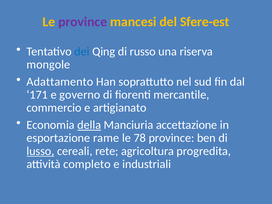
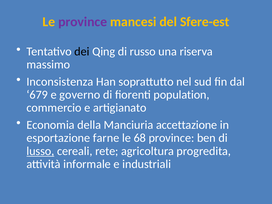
dei colour: blue -> black (82, 51)
mongole: mongole -> massimo (48, 65)
Adattamento: Adattamento -> Inconsistenza (60, 82)
171: 171 -> 679 (37, 95)
mercantile: mercantile -> population (182, 95)
della underline: present -> none (89, 125)
rame: rame -> farne (106, 138)
78: 78 -> 68 (140, 138)
completo: completo -> informale (87, 164)
